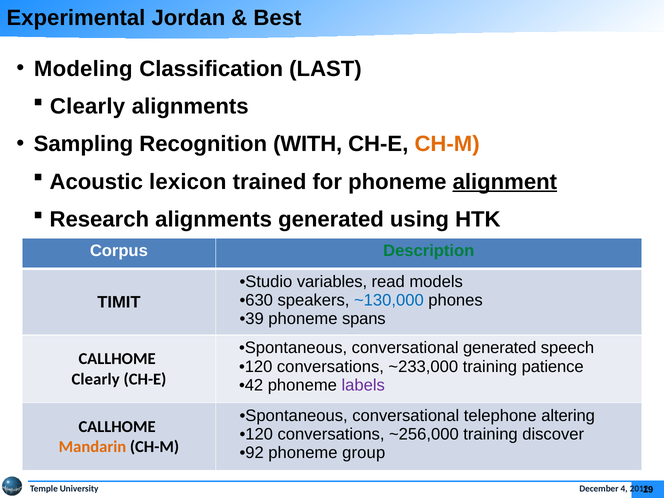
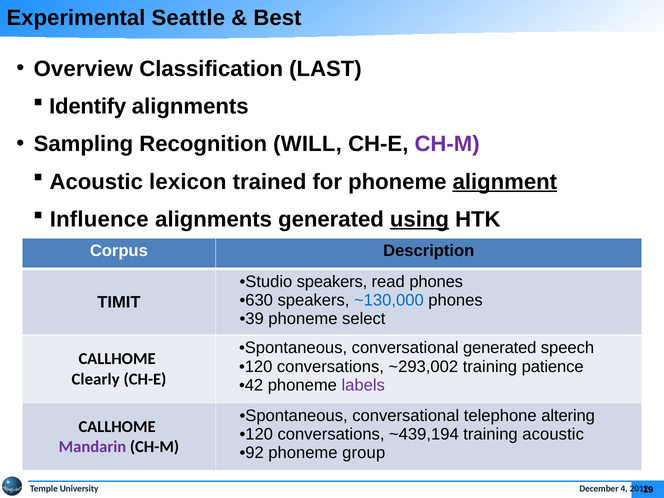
Jordan: Jordan -> Seattle (188, 18)
Modeling: Modeling -> Overview (83, 69)
Clearly: Clearly -> Identify (88, 107)
WITH: WITH -> WILL (308, 144)
CH-M colour: orange -> purple (447, 144)
Research: Research -> Influence (99, 219)
using underline: none -> present (419, 219)
Description colour: green -> black (429, 251)
Studio variables: variables -> speakers (332, 282)
read models: models -> phones (436, 282)
spans: spans -> select (364, 319)
~233,000: ~233,000 -> ~293,002 (423, 367)
~256,000: ~256,000 -> ~439,194 (424, 434)
training discover: discover -> acoustic (553, 434)
Mandarin colour: orange -> purple (92, 447)
